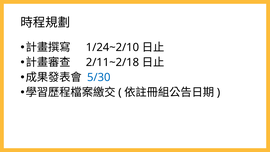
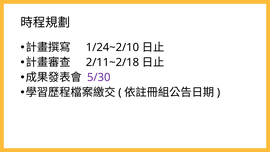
5/30 colour: blue -> purple (99, 77)
